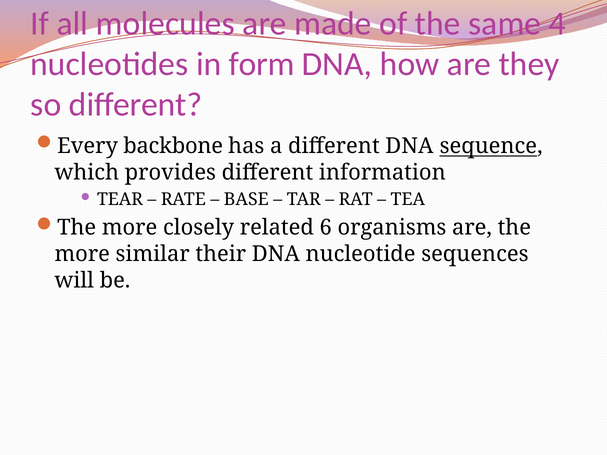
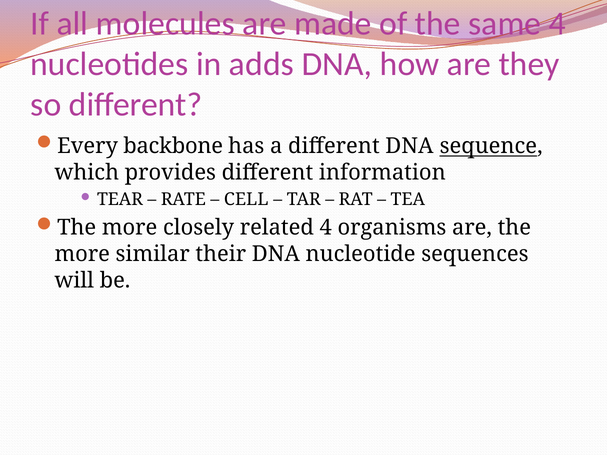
form: form -> adds (262, 64)
BASE: BASE -> CELL (246, 199)
related 6: 6 -> 4 (326, 228)
